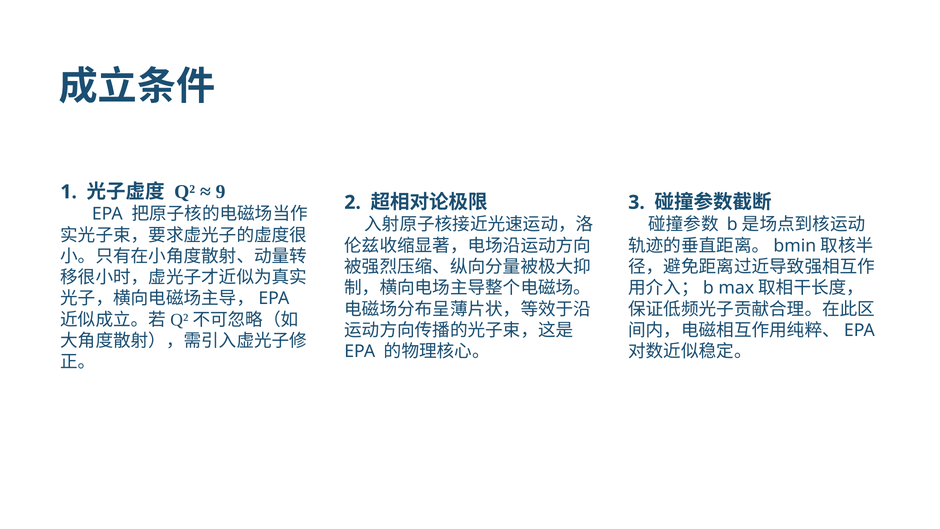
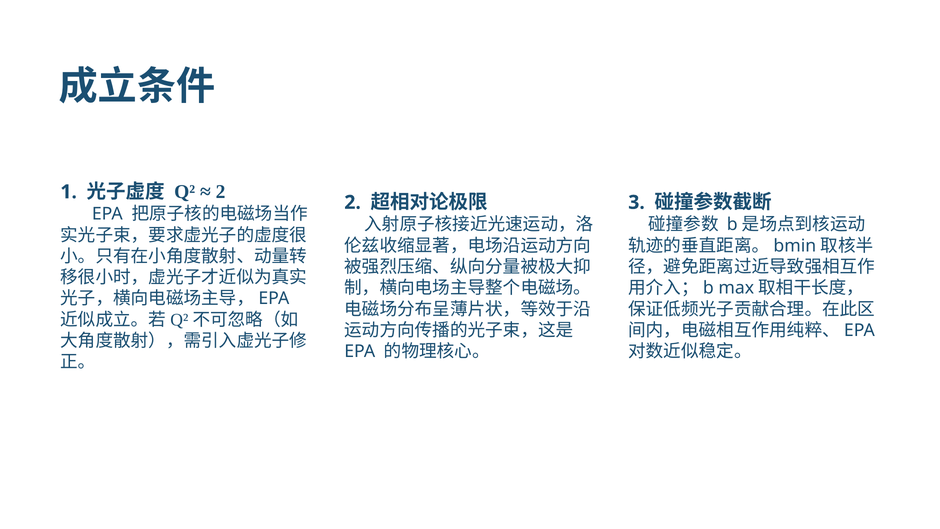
9: 9 -> 2 (221, 192)
